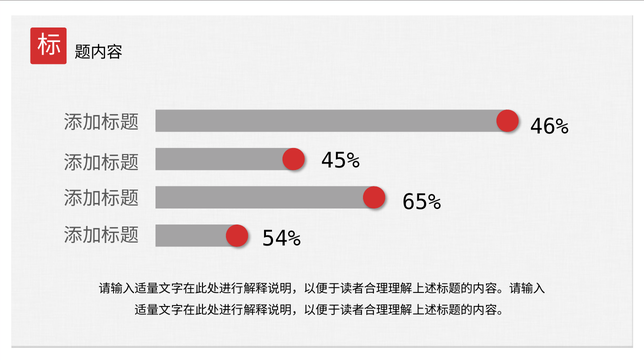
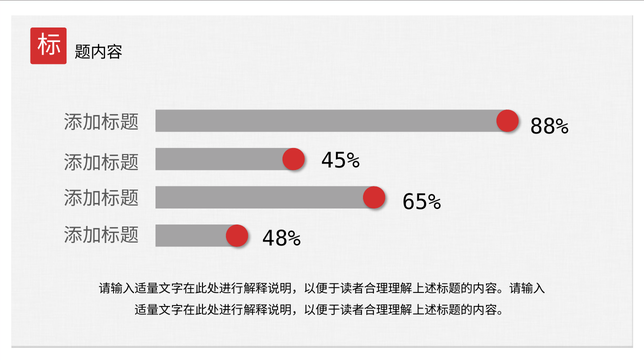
46%: 46% -> 88% (549, 127)
54%: 54% -> 48% (281, 239)
